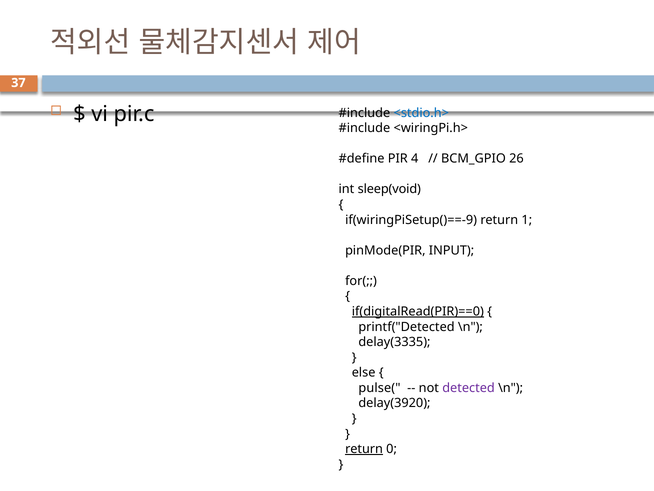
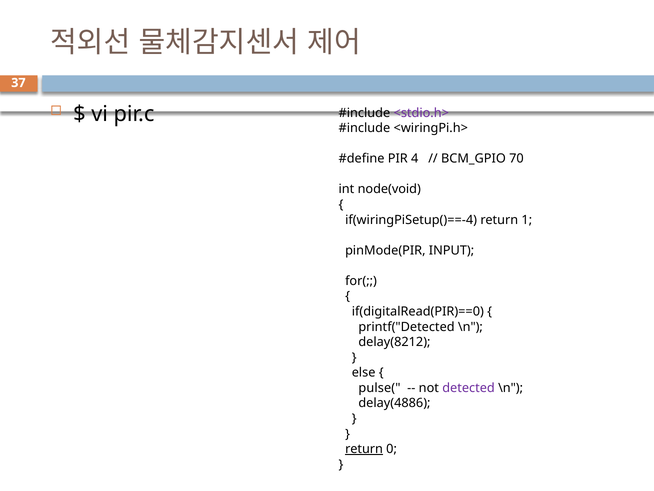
<stdio.h> colour: blue -> purple (421, 113)
26: 26 -> 70 (516, 159)
sleep(void: sleep(void -> node(void (389, 189)
if(wiringPiSetup()==-9: if(wiringPiSetup()==-9 -> if(wiringPiSetup()==-4 (411, 220)
if(digitalRead(PIR)==0 underline: present -> none (418, 311)
delay(3335: delay(3335 -> delay(8212 (394, 342)
delay(3920: delay(3920 -> delay(4886 (394, 403)
